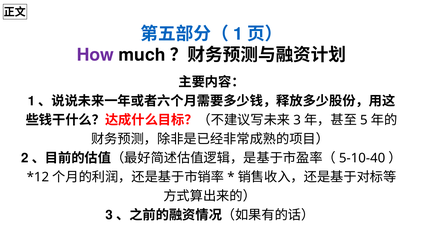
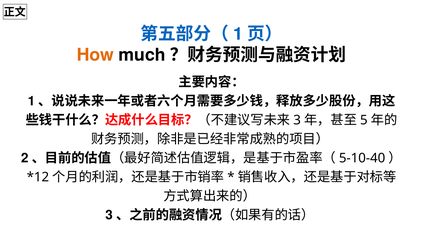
How colour: purple -> orange (95, 55)
